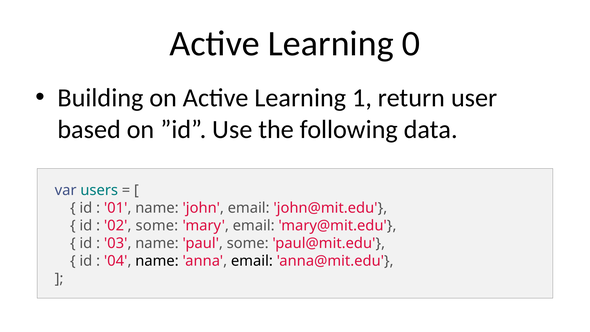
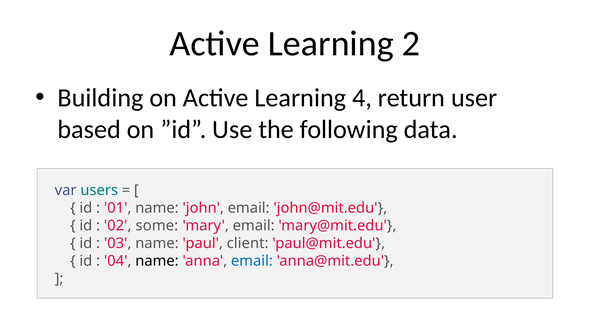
0: 0 -> 2 (411, 43)
1: 1 -> 4 (362, 98)
paul some: some -> client (248, 243)
email colour: black -> blue (252, 261)
